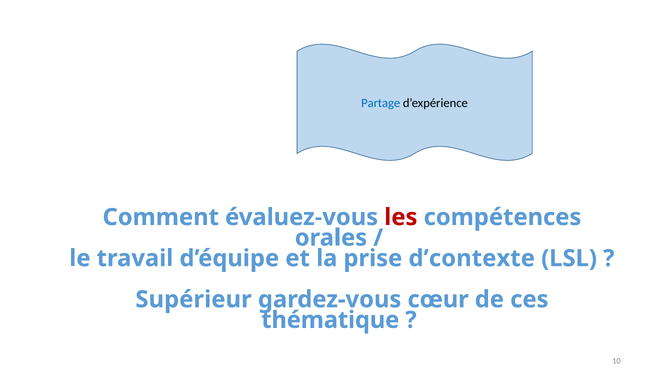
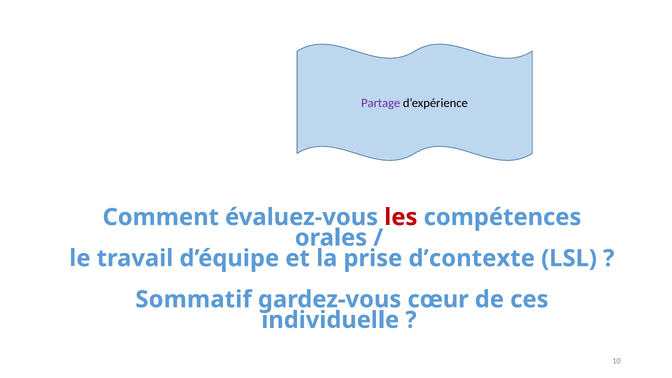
Partage colour: blue -> purple (381, 103)
Supérieur: Supérieur -> Sommatif (194, 299)
thématique: thématique -> individuelle (330, 320)
